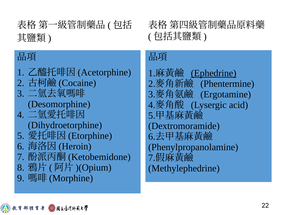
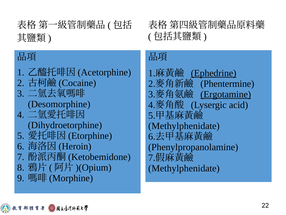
Ergotamine underline: none -> present (226, 94)
Dextromoramide: Dextromoramide -> Methylphenidate (184, 126)
Methylephedrine: Methylephedrine -> Methylphenidate (184, 168)
